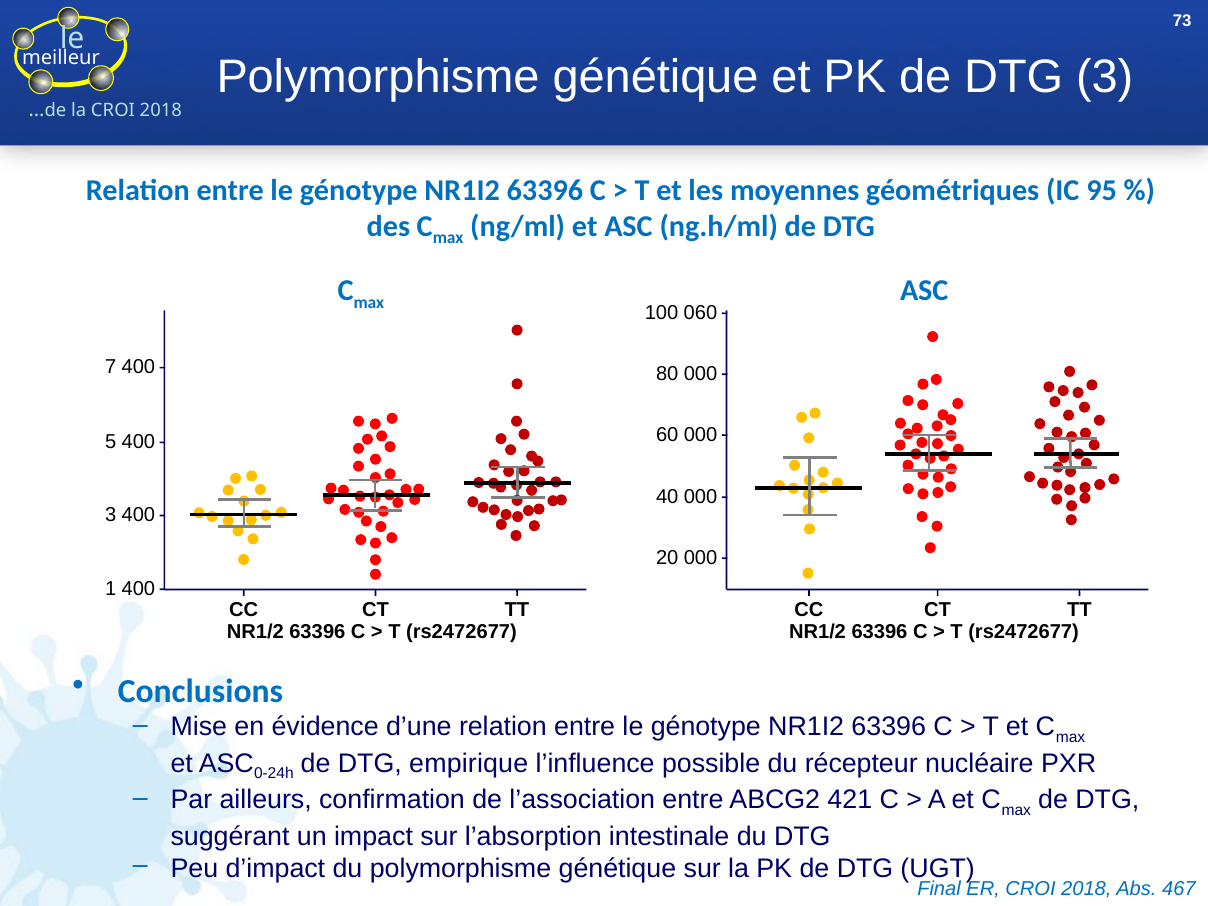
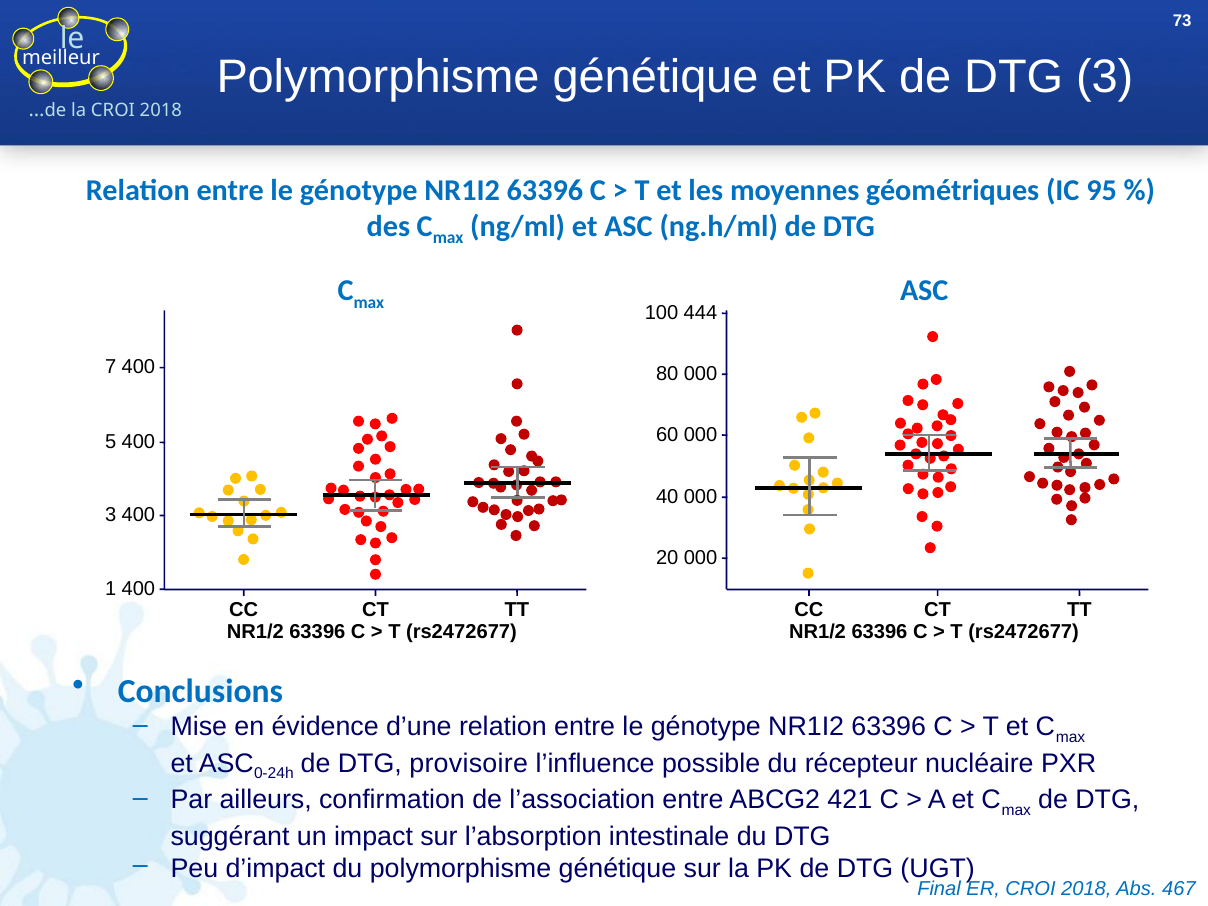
060: 060 -> 444 (700, 313)
empirique: empirique -> provisoire (469, 763)
